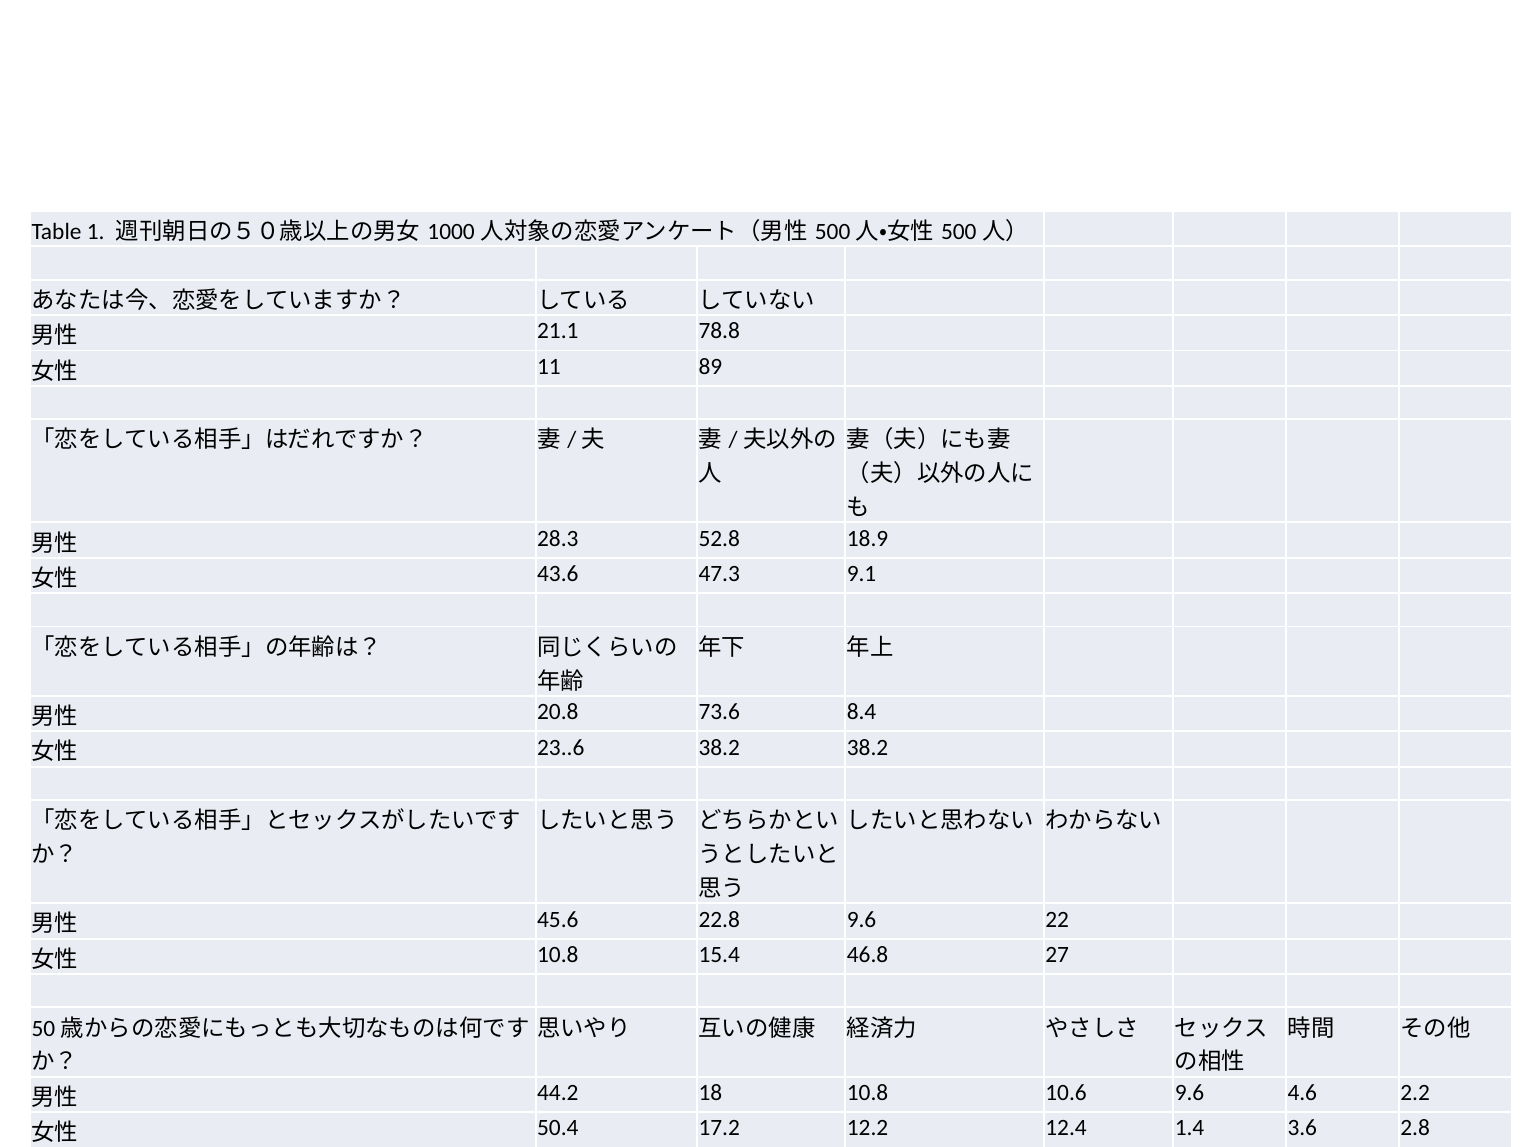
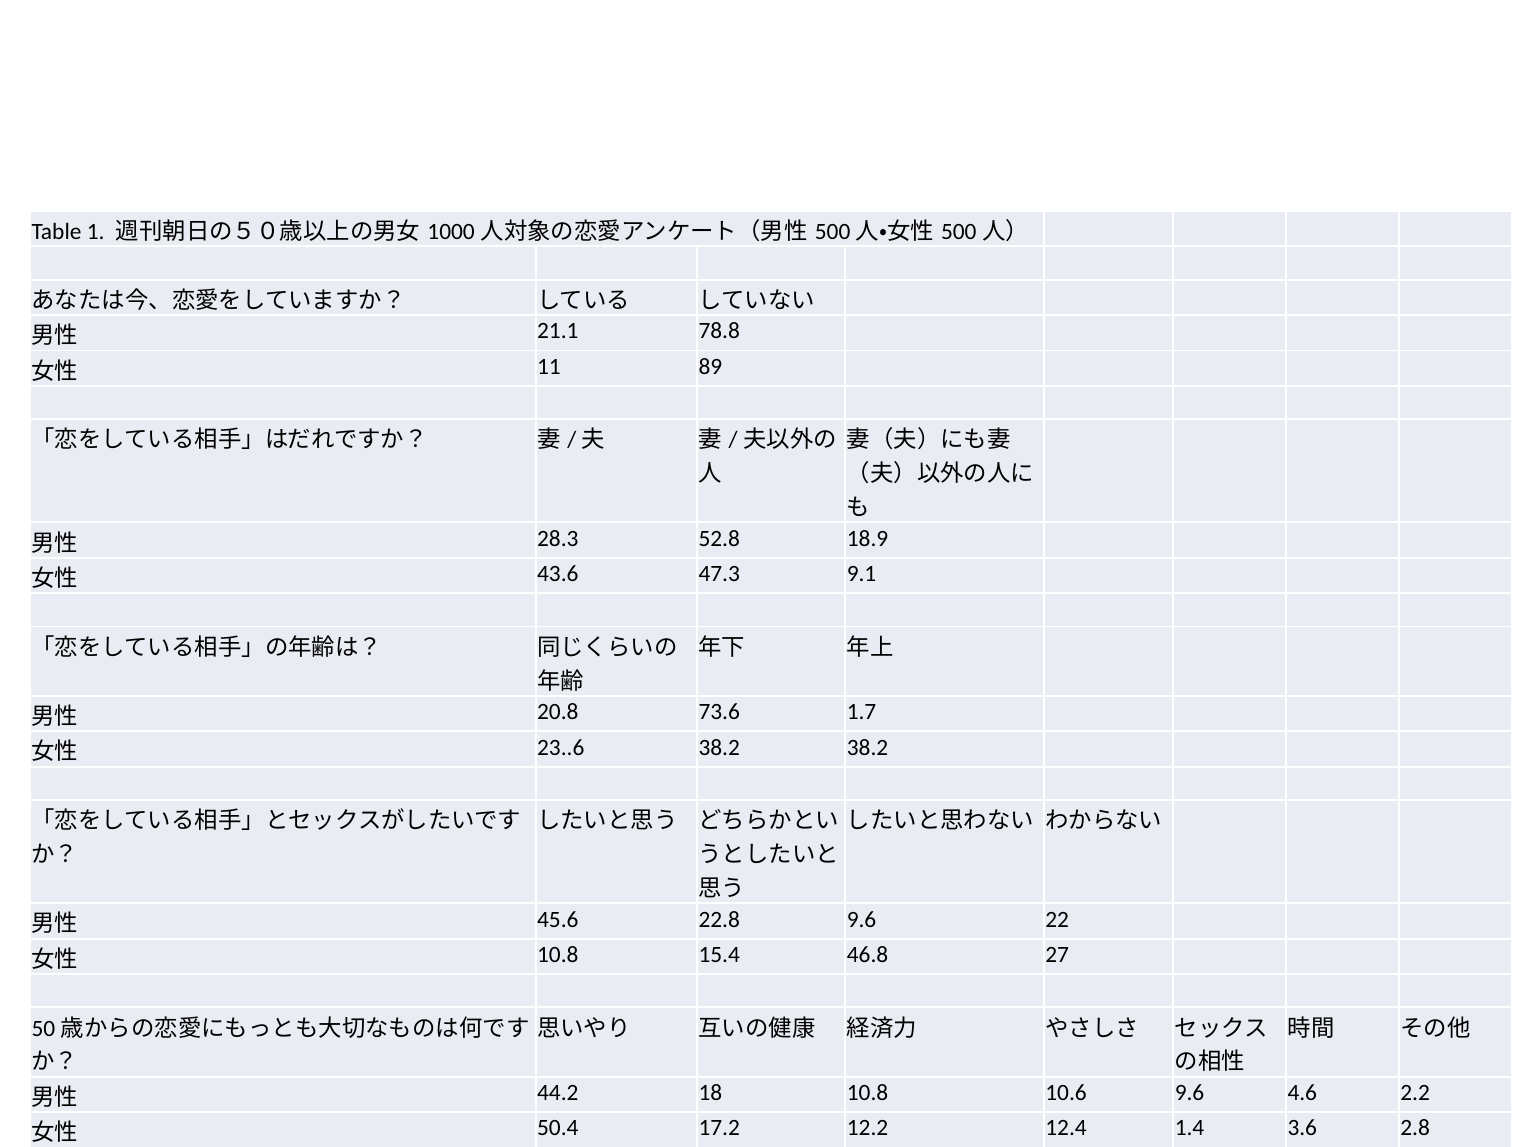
8.4: 8.4 -> 1.7 (862, 712)
